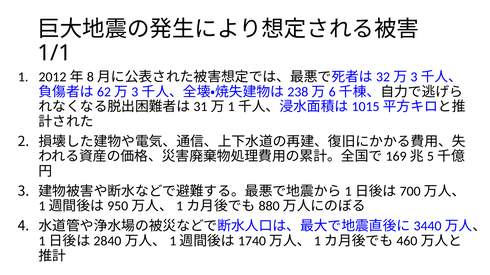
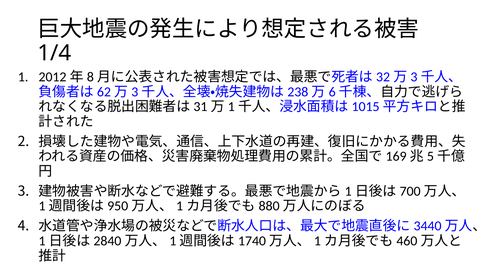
1/1: 1/1 -> 1/4 (54, 53)
